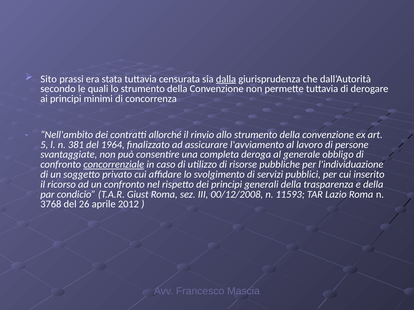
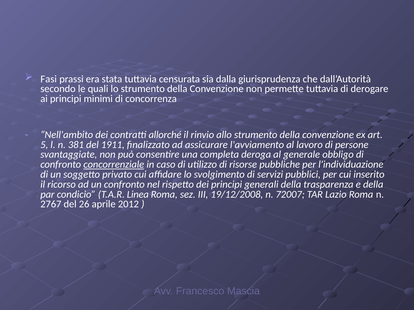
Sito: Sito -> Fasi (49, 79)
dalla underline: present -> none (226, 79)
1964: 1964 -> 1911 (113, 145)
Giust: Giust -> Linea (138, 195)
00/12/2008: 00/12/2008 -> 19/12/2008 (237, 195)
11593: 11593 -> 72007 (290, 195)
3768: 3768 -> 2767 (51, 205)
